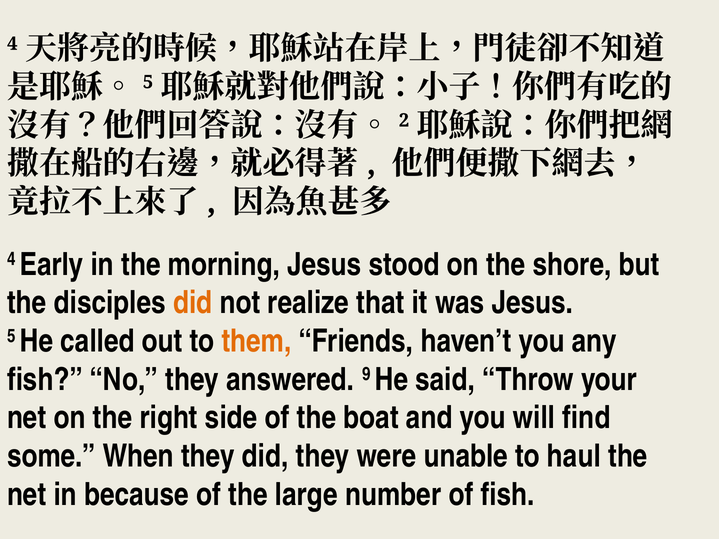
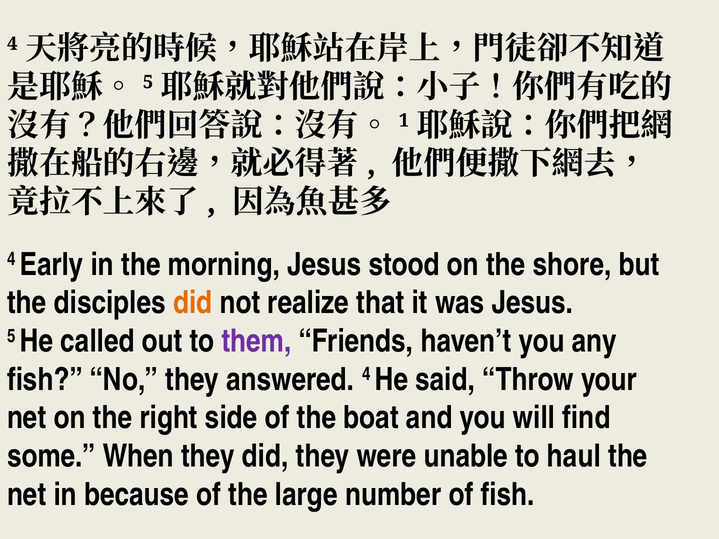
2: 2 -> 1 (404, 120)
them colour: orange -> purple (257, 341)
answered 9: 9 -> 4 (366, 375)
